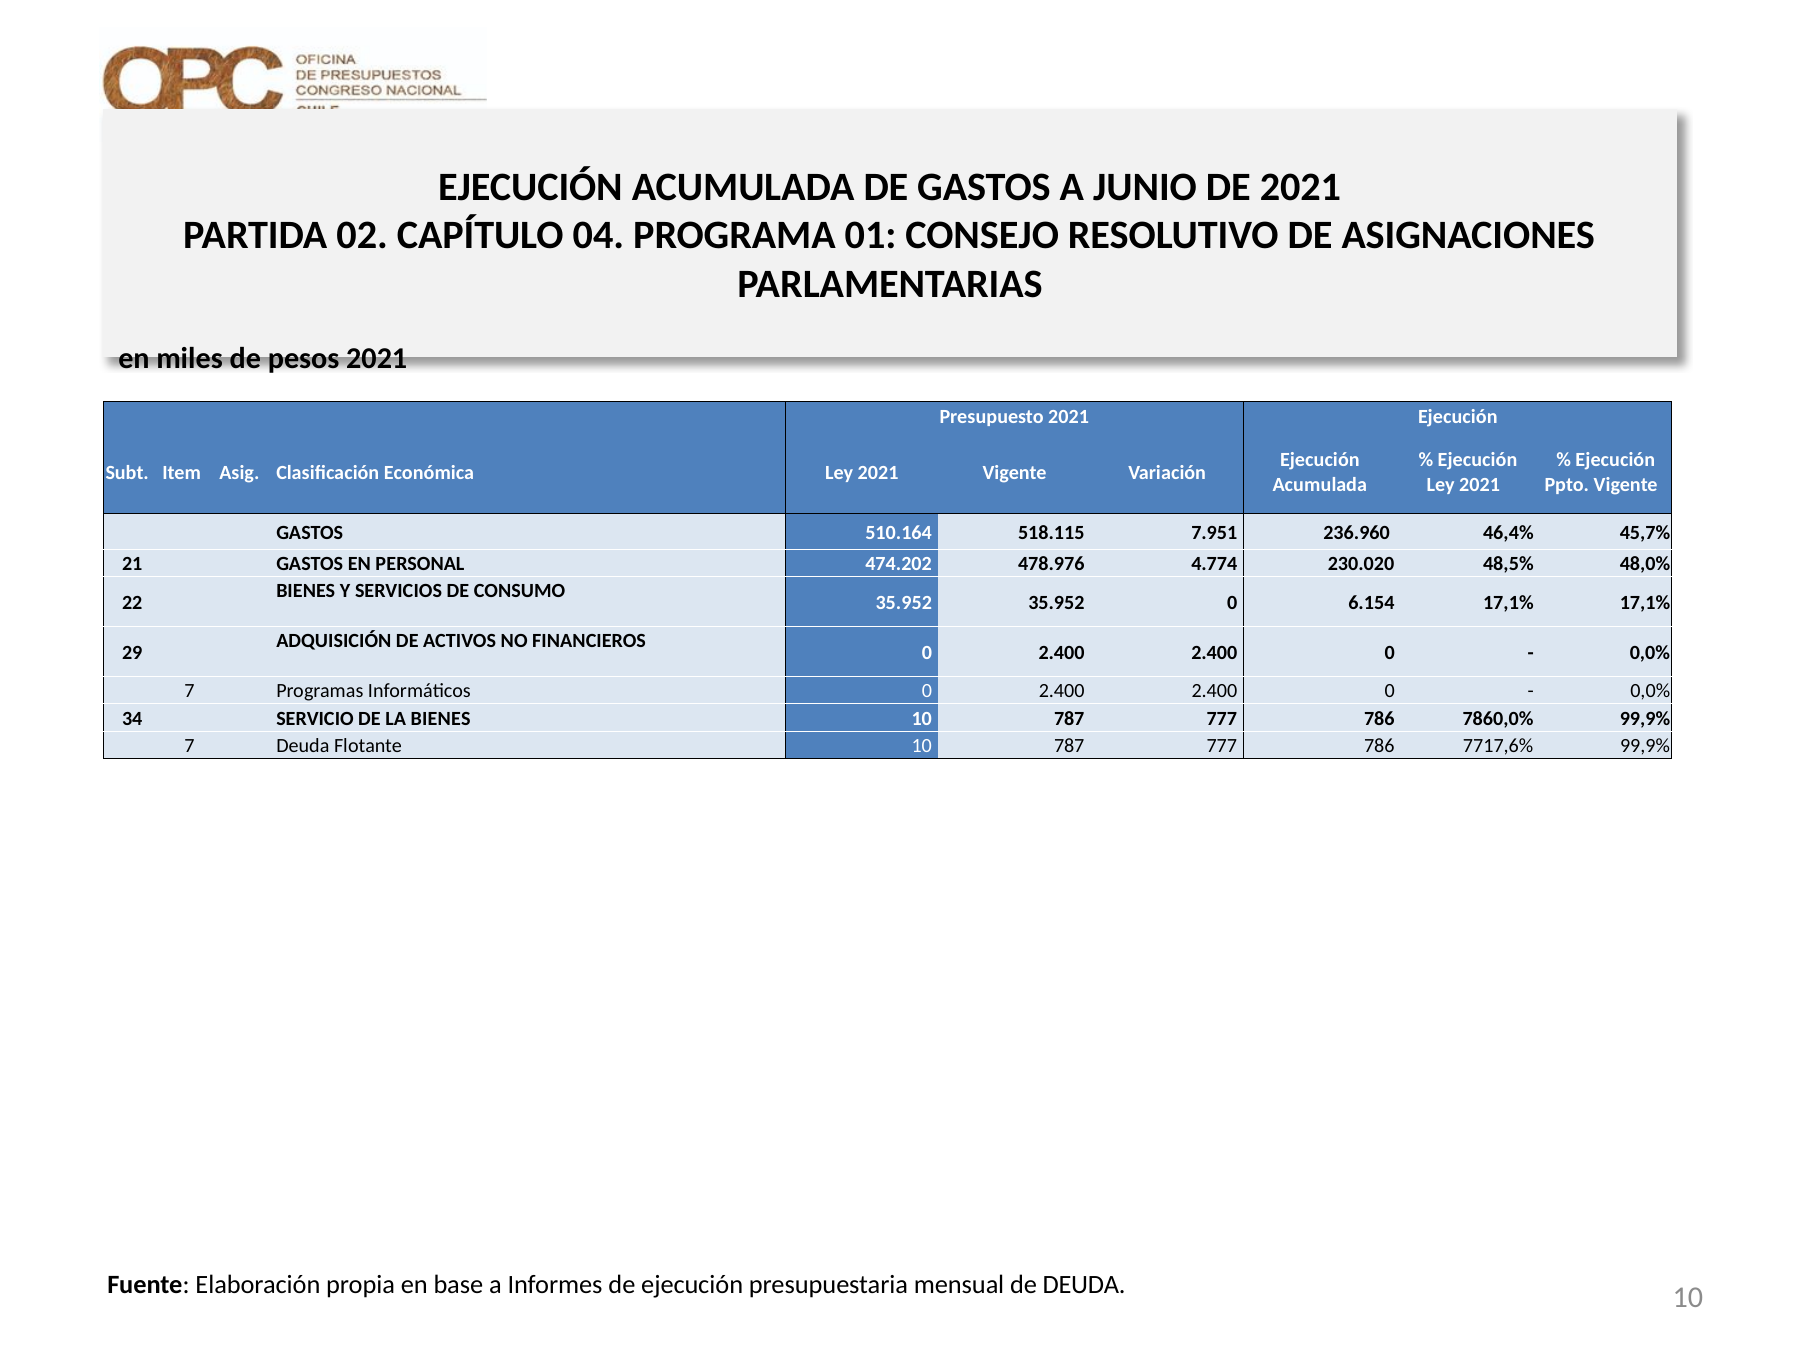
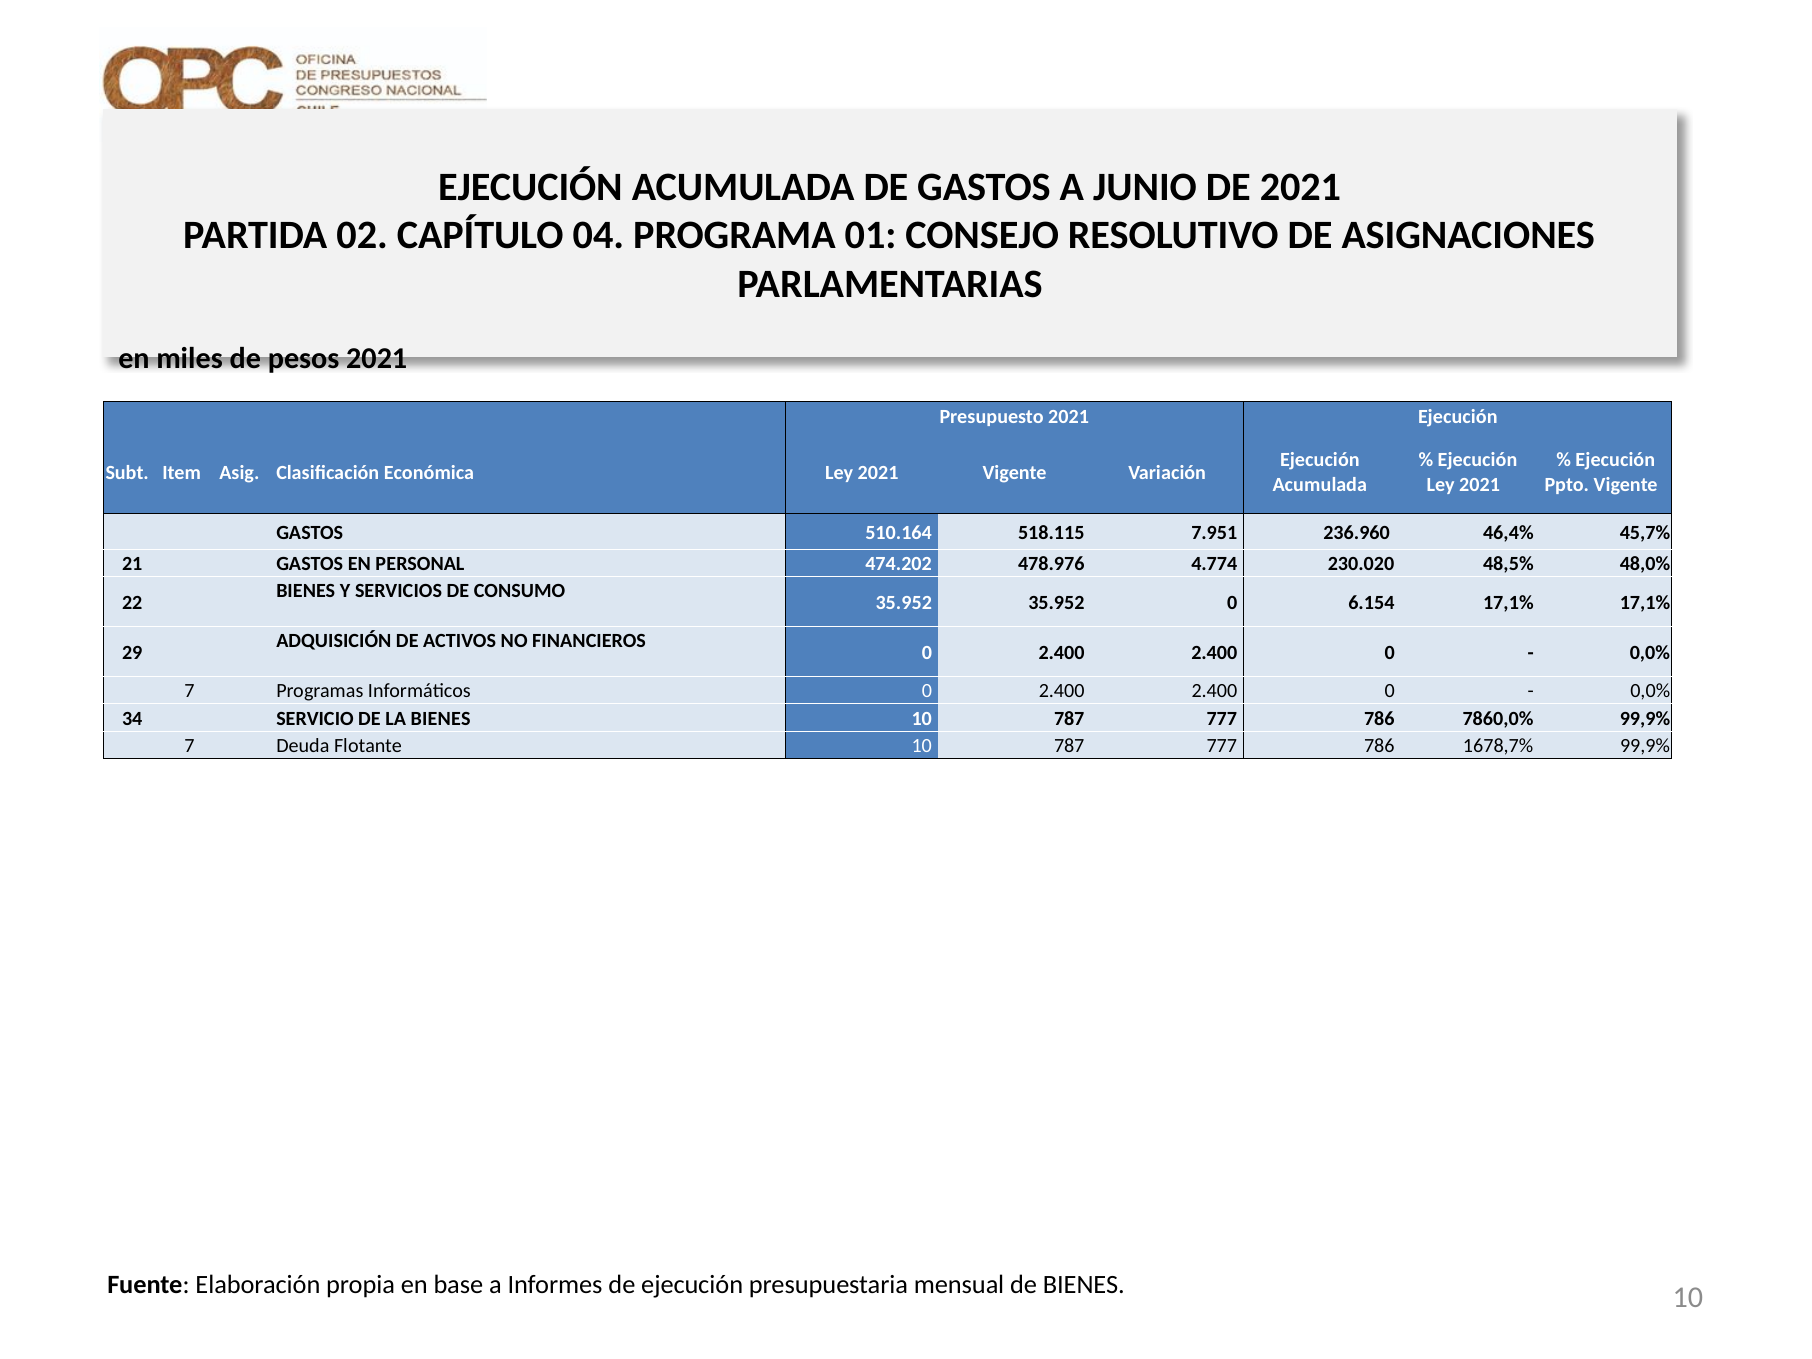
7717,6%: 7717,6% -> 1678,7% (1498, 746)
de DEUDA: DEUDA -> BIENES (1084, 1285)
